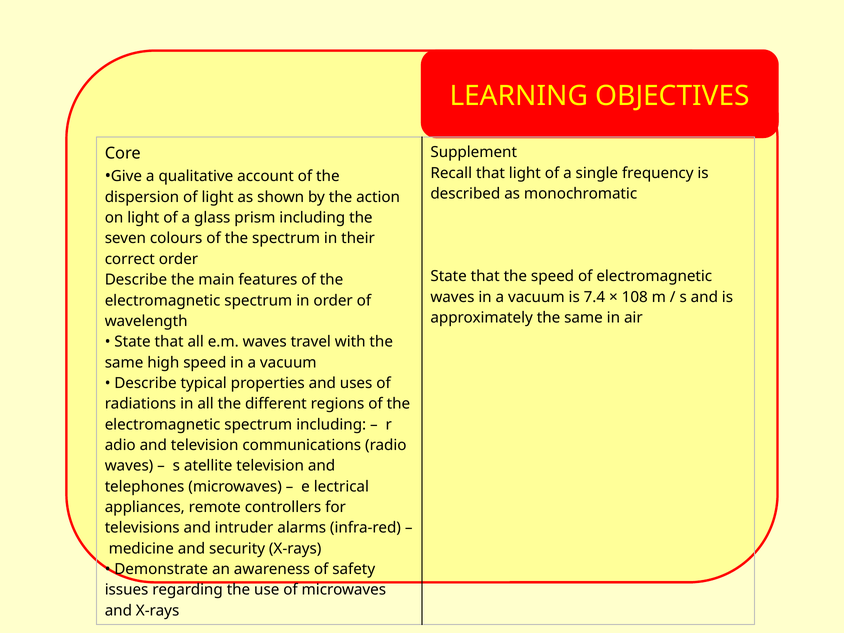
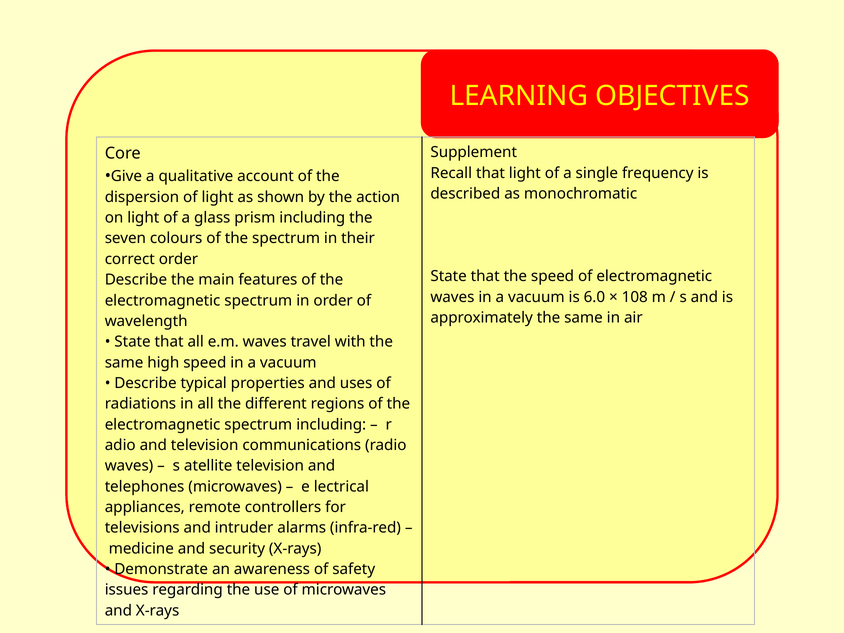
7.4: 7.4 -> 6.0 (594, 297)
